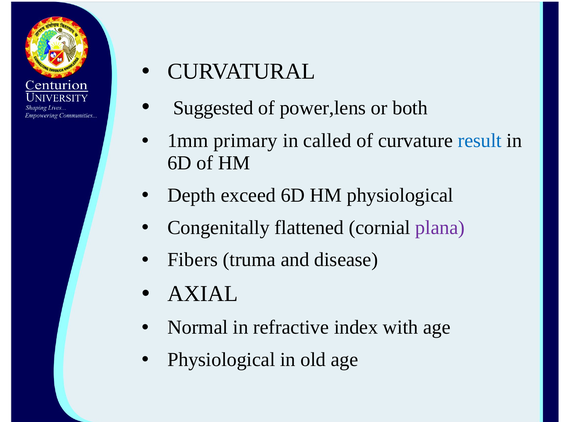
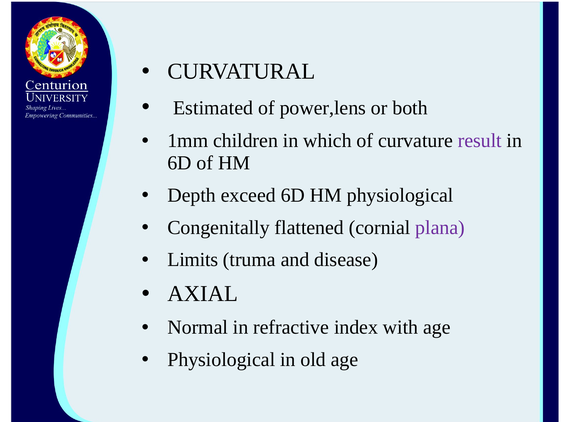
Suggested: Suggested -> Estimated (213, 108)
primary: primary -> children (246, 141)
called: called -> which (327, 141)
result colour: blue -> purple (480, 141)
Fibers: Fibers -> Limits (193, 260)
